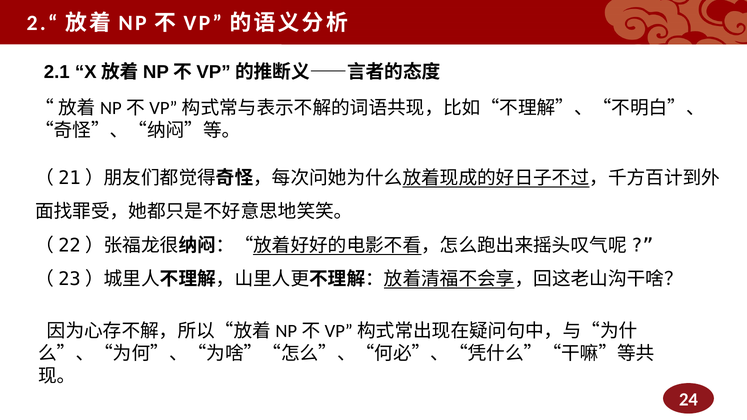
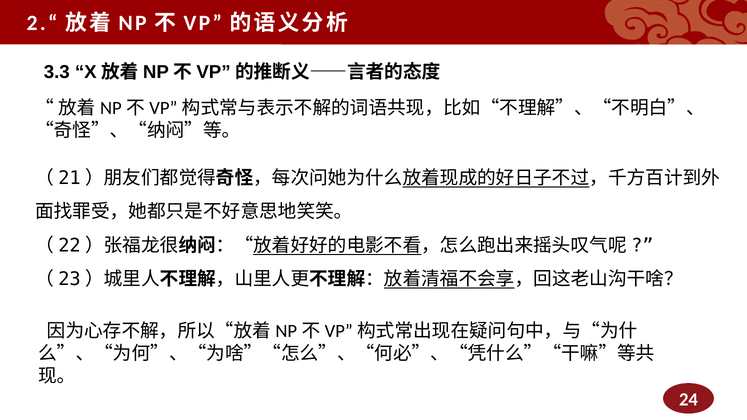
2.1: 2.1 -> 3.3 (57, 72)
